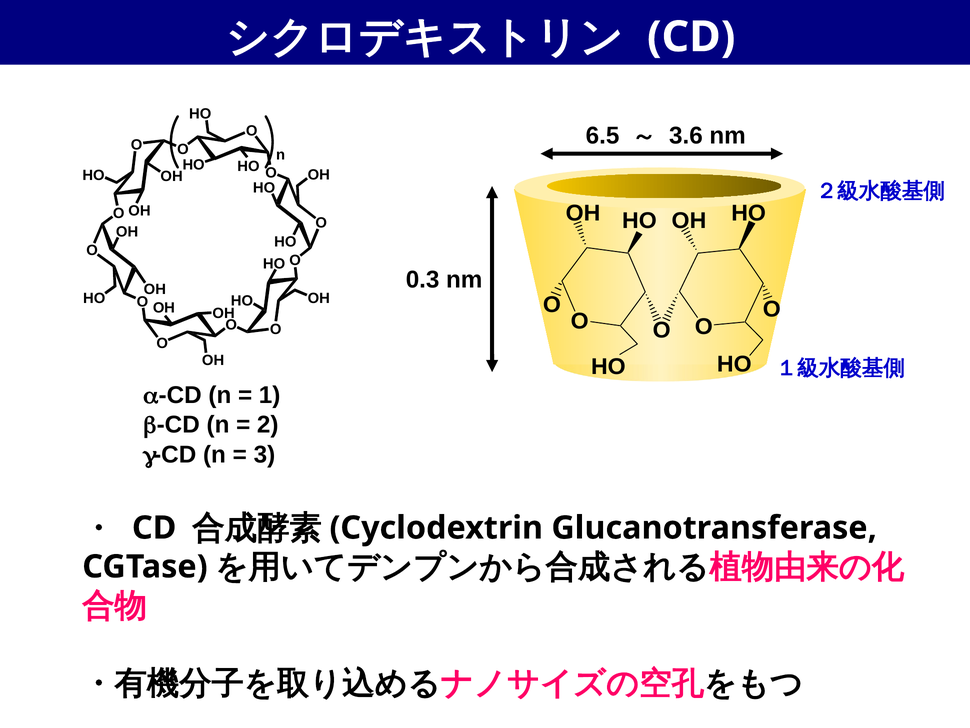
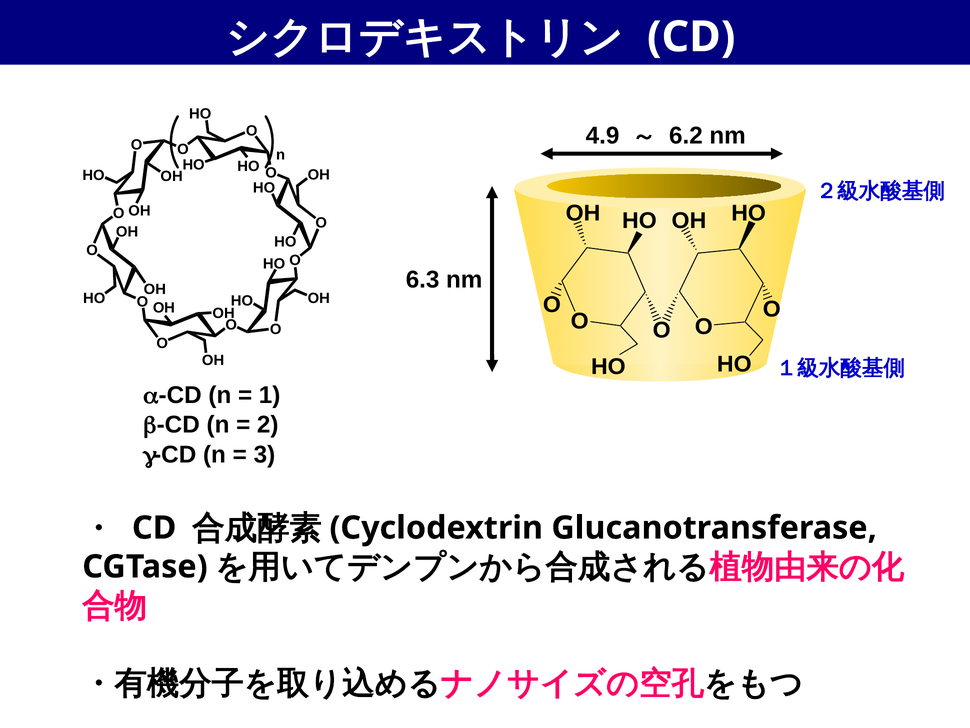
6.5: 6.5 -> 4.9 (603, 136)
3.6: 3.6 -> 6.2 (686, 136)
0.3: 0.3 -> 6.3 (423, 280)
